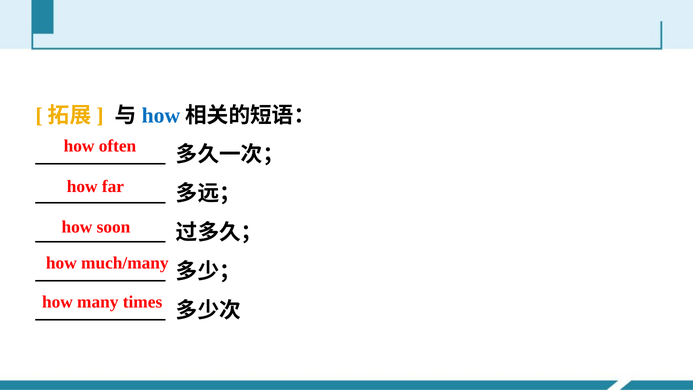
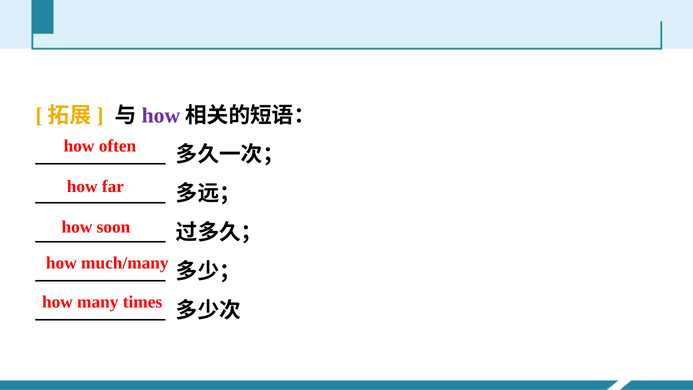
how colour: blue -> purple (161, 115)
